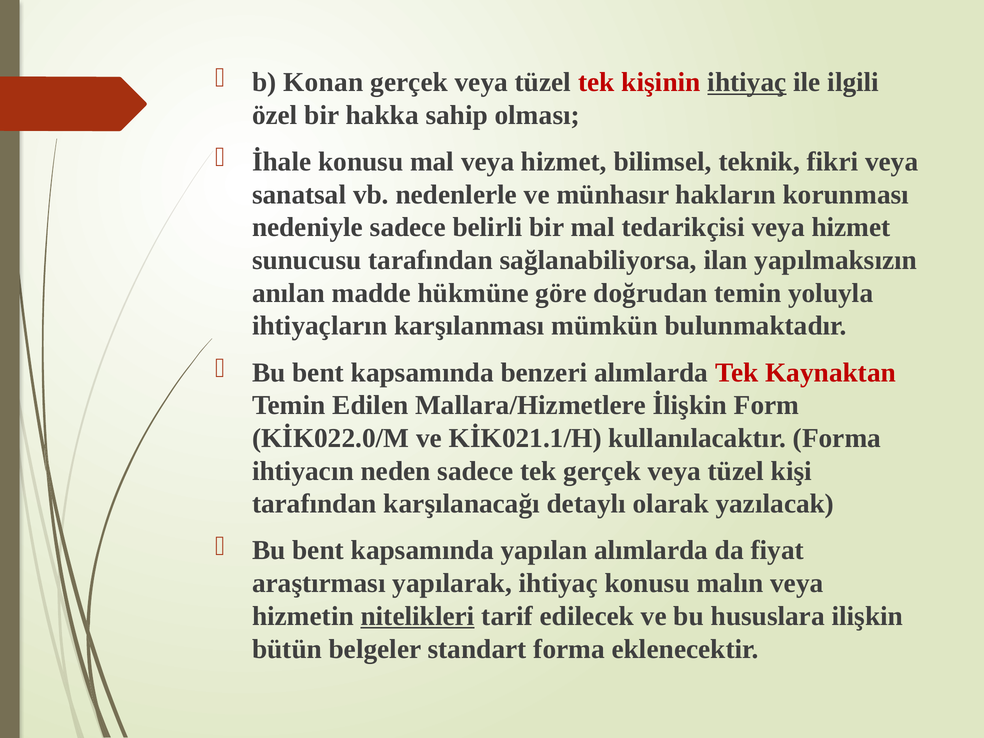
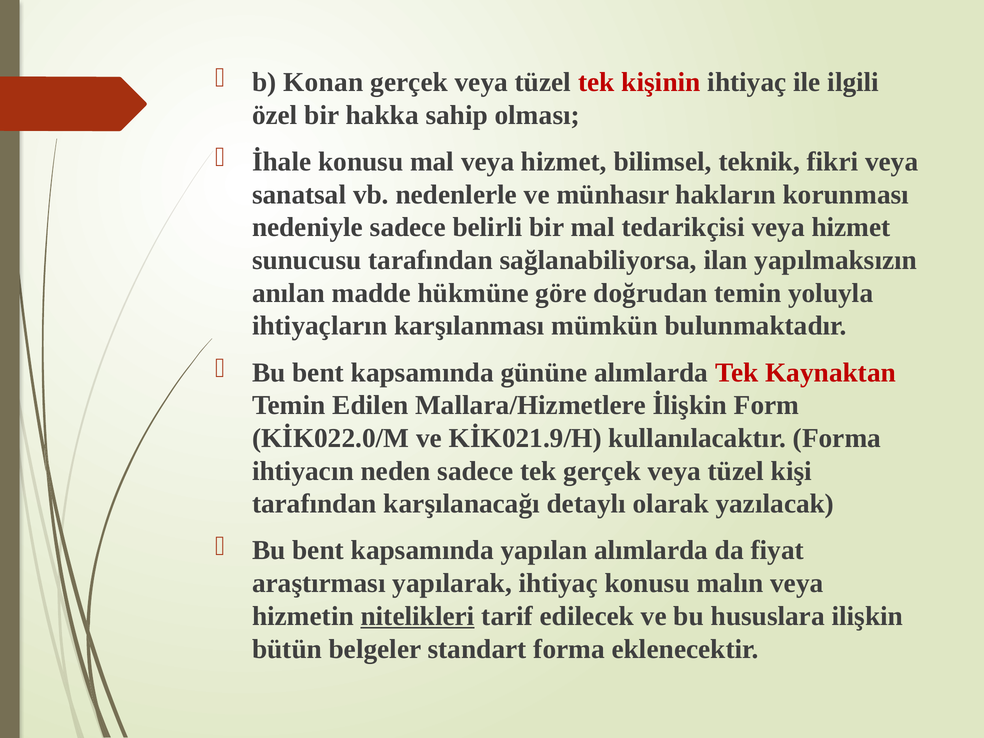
ihtiyaç underline: present -> none (747, 82)
benzeri: benzeri -> gününe (544, 372)
KİK021.1/H: KİK021.1/H -> KİK021.9/H (525, 438)
